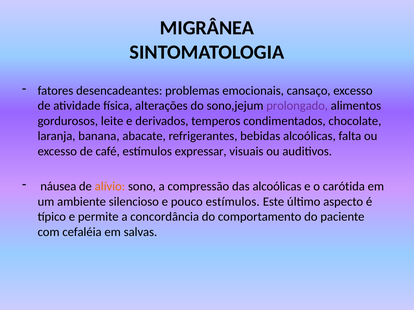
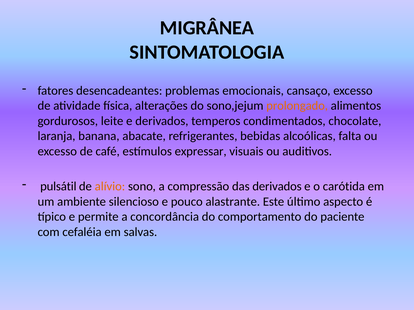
prolongado colour: purple -> orange (297, 106)
náusea: náusea -> pulsátil (58, 187)
das alcoólicas: alcoólicas -> derivados (277, 187)
pouco estímulos: estímulos -> alastrante (233, 202)
